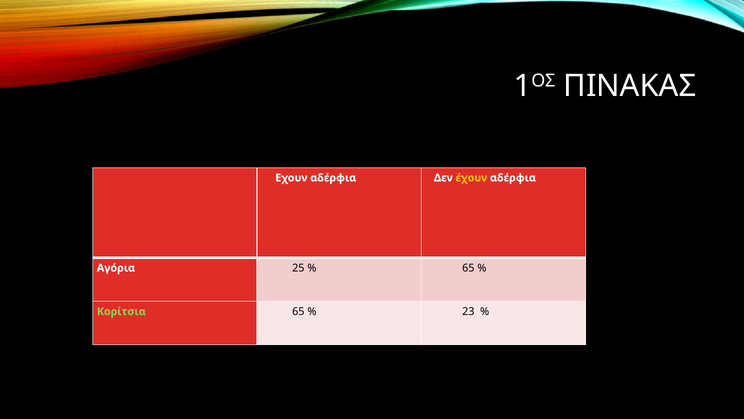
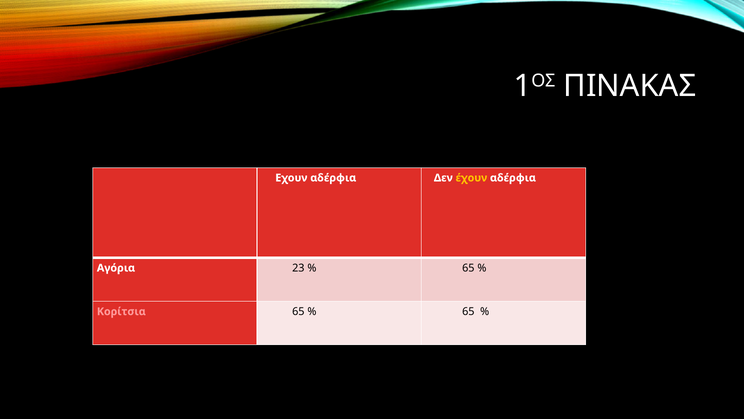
25: 25 -> 23 (298, 268)
Κορίτσια colour: light green -> pink (121, 311)
23: 23 -> 65 (468, 311)
